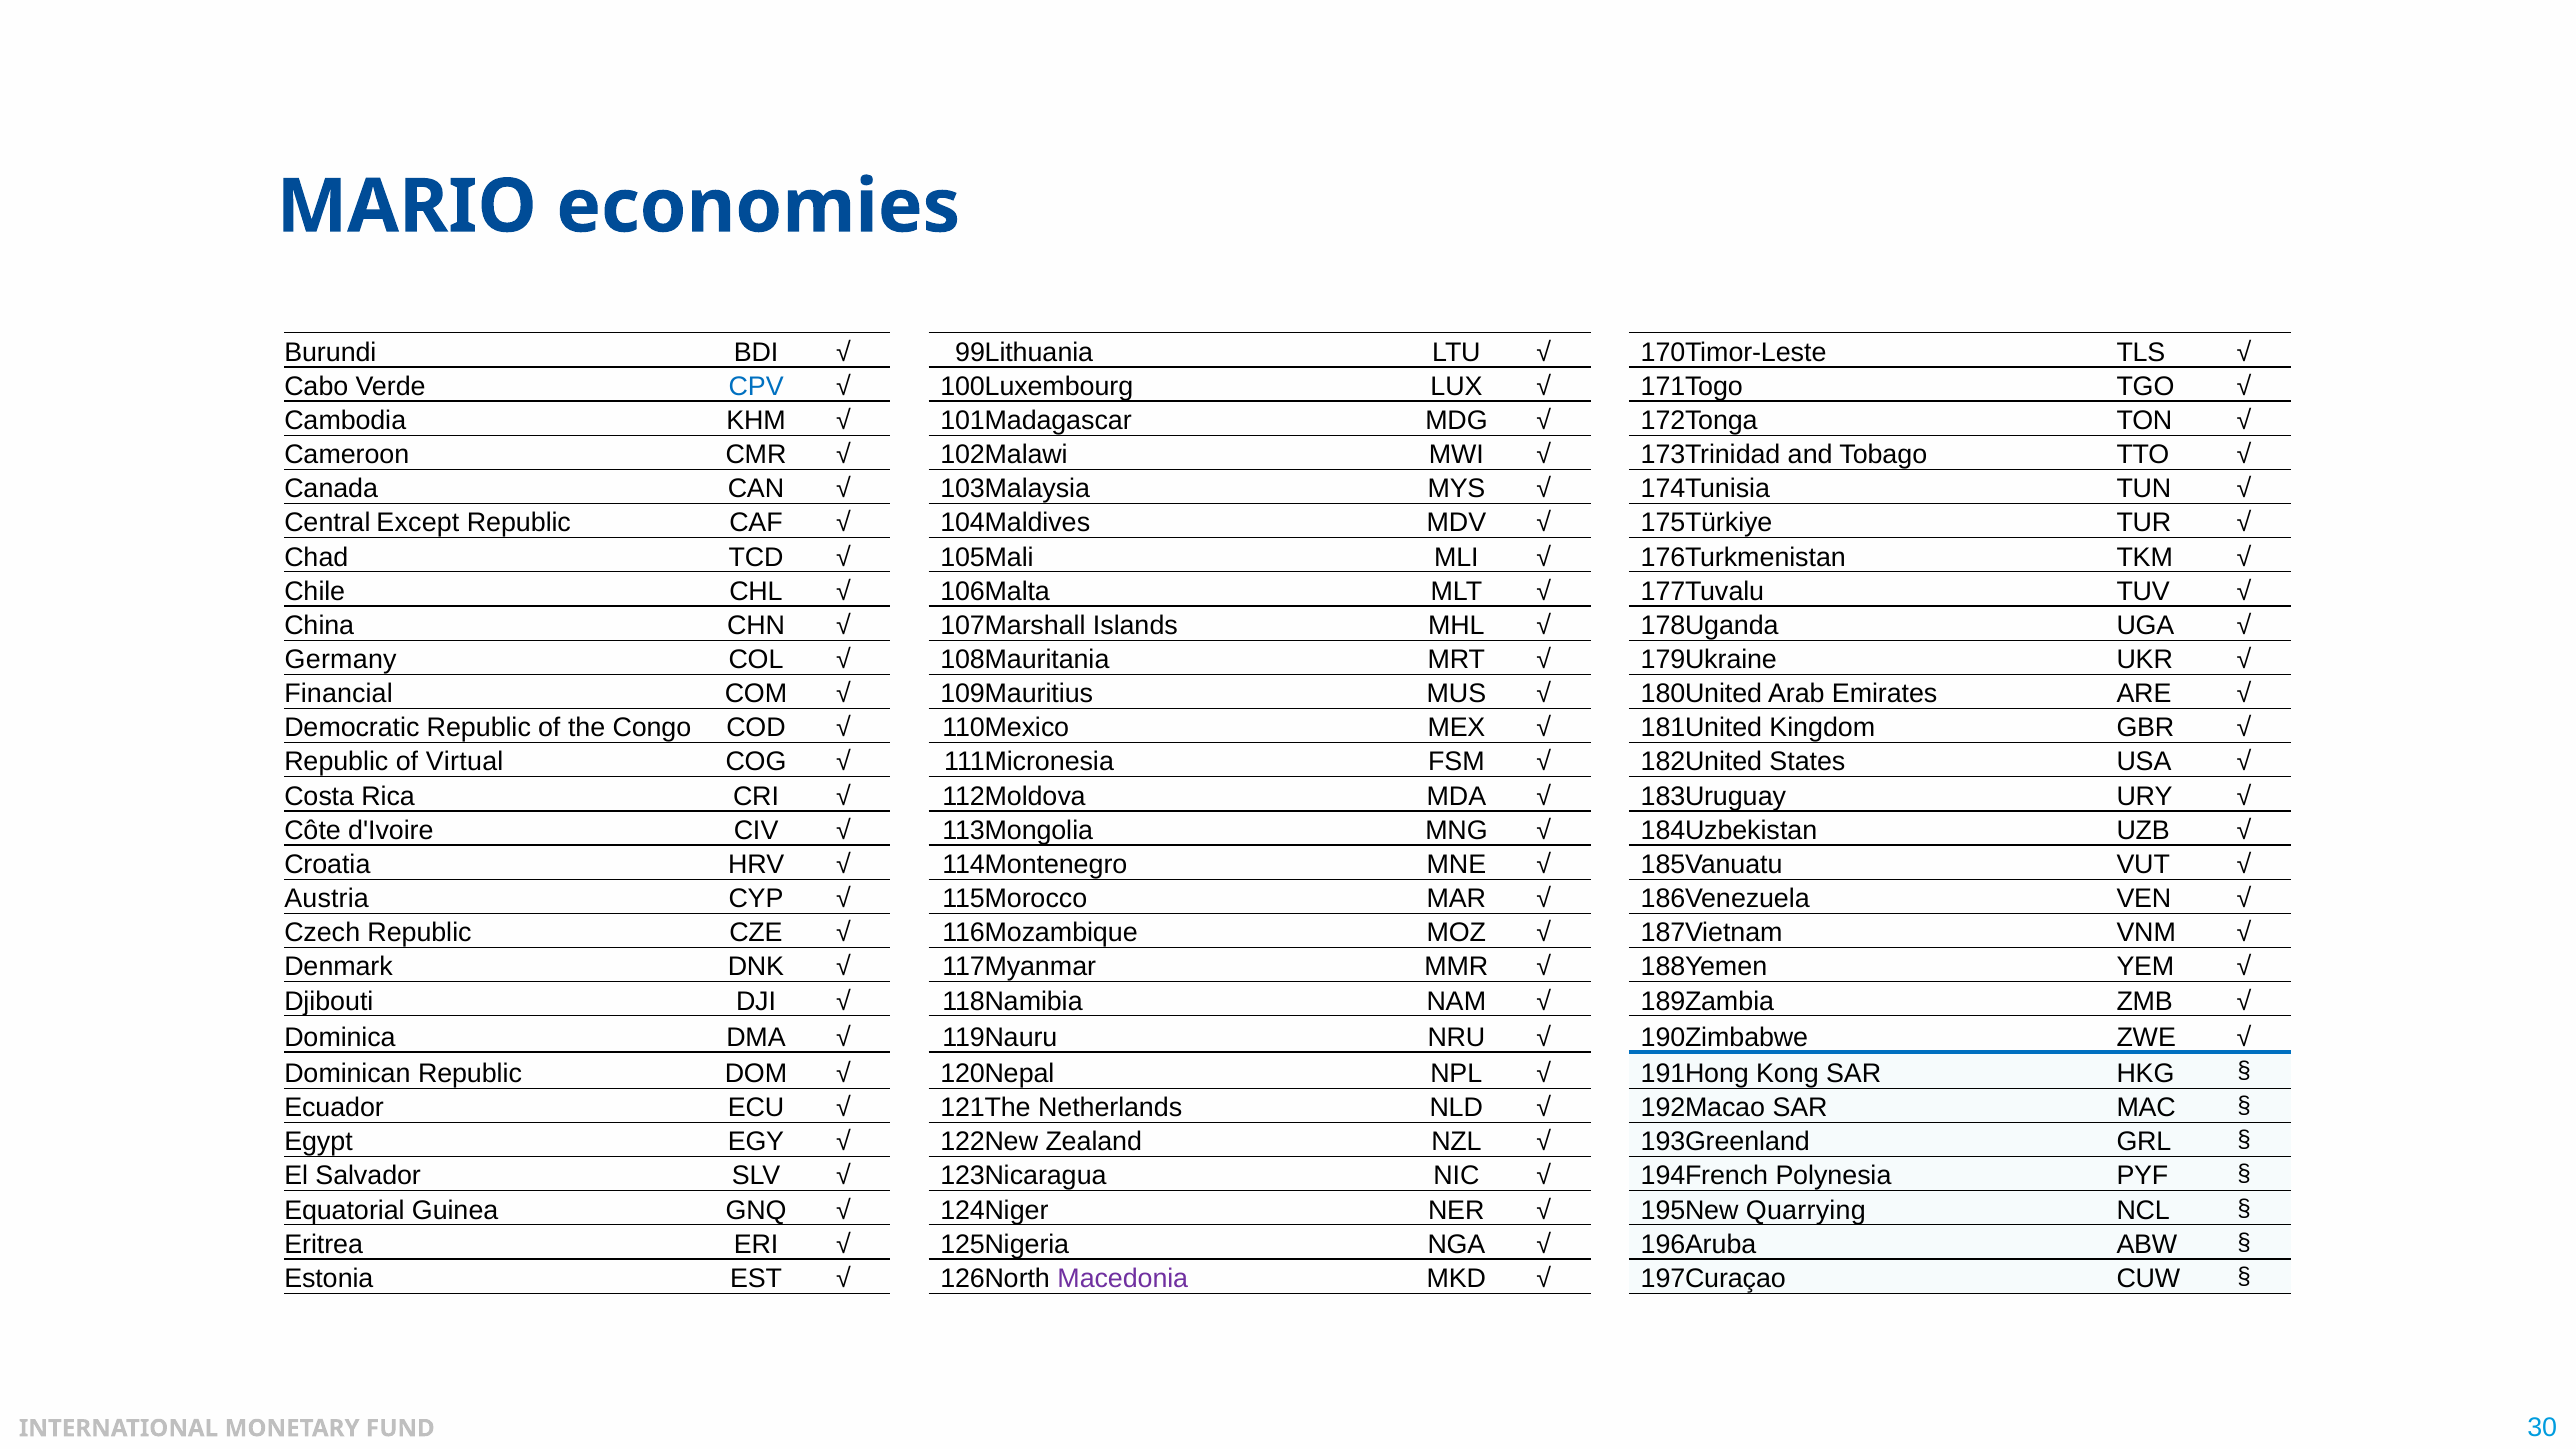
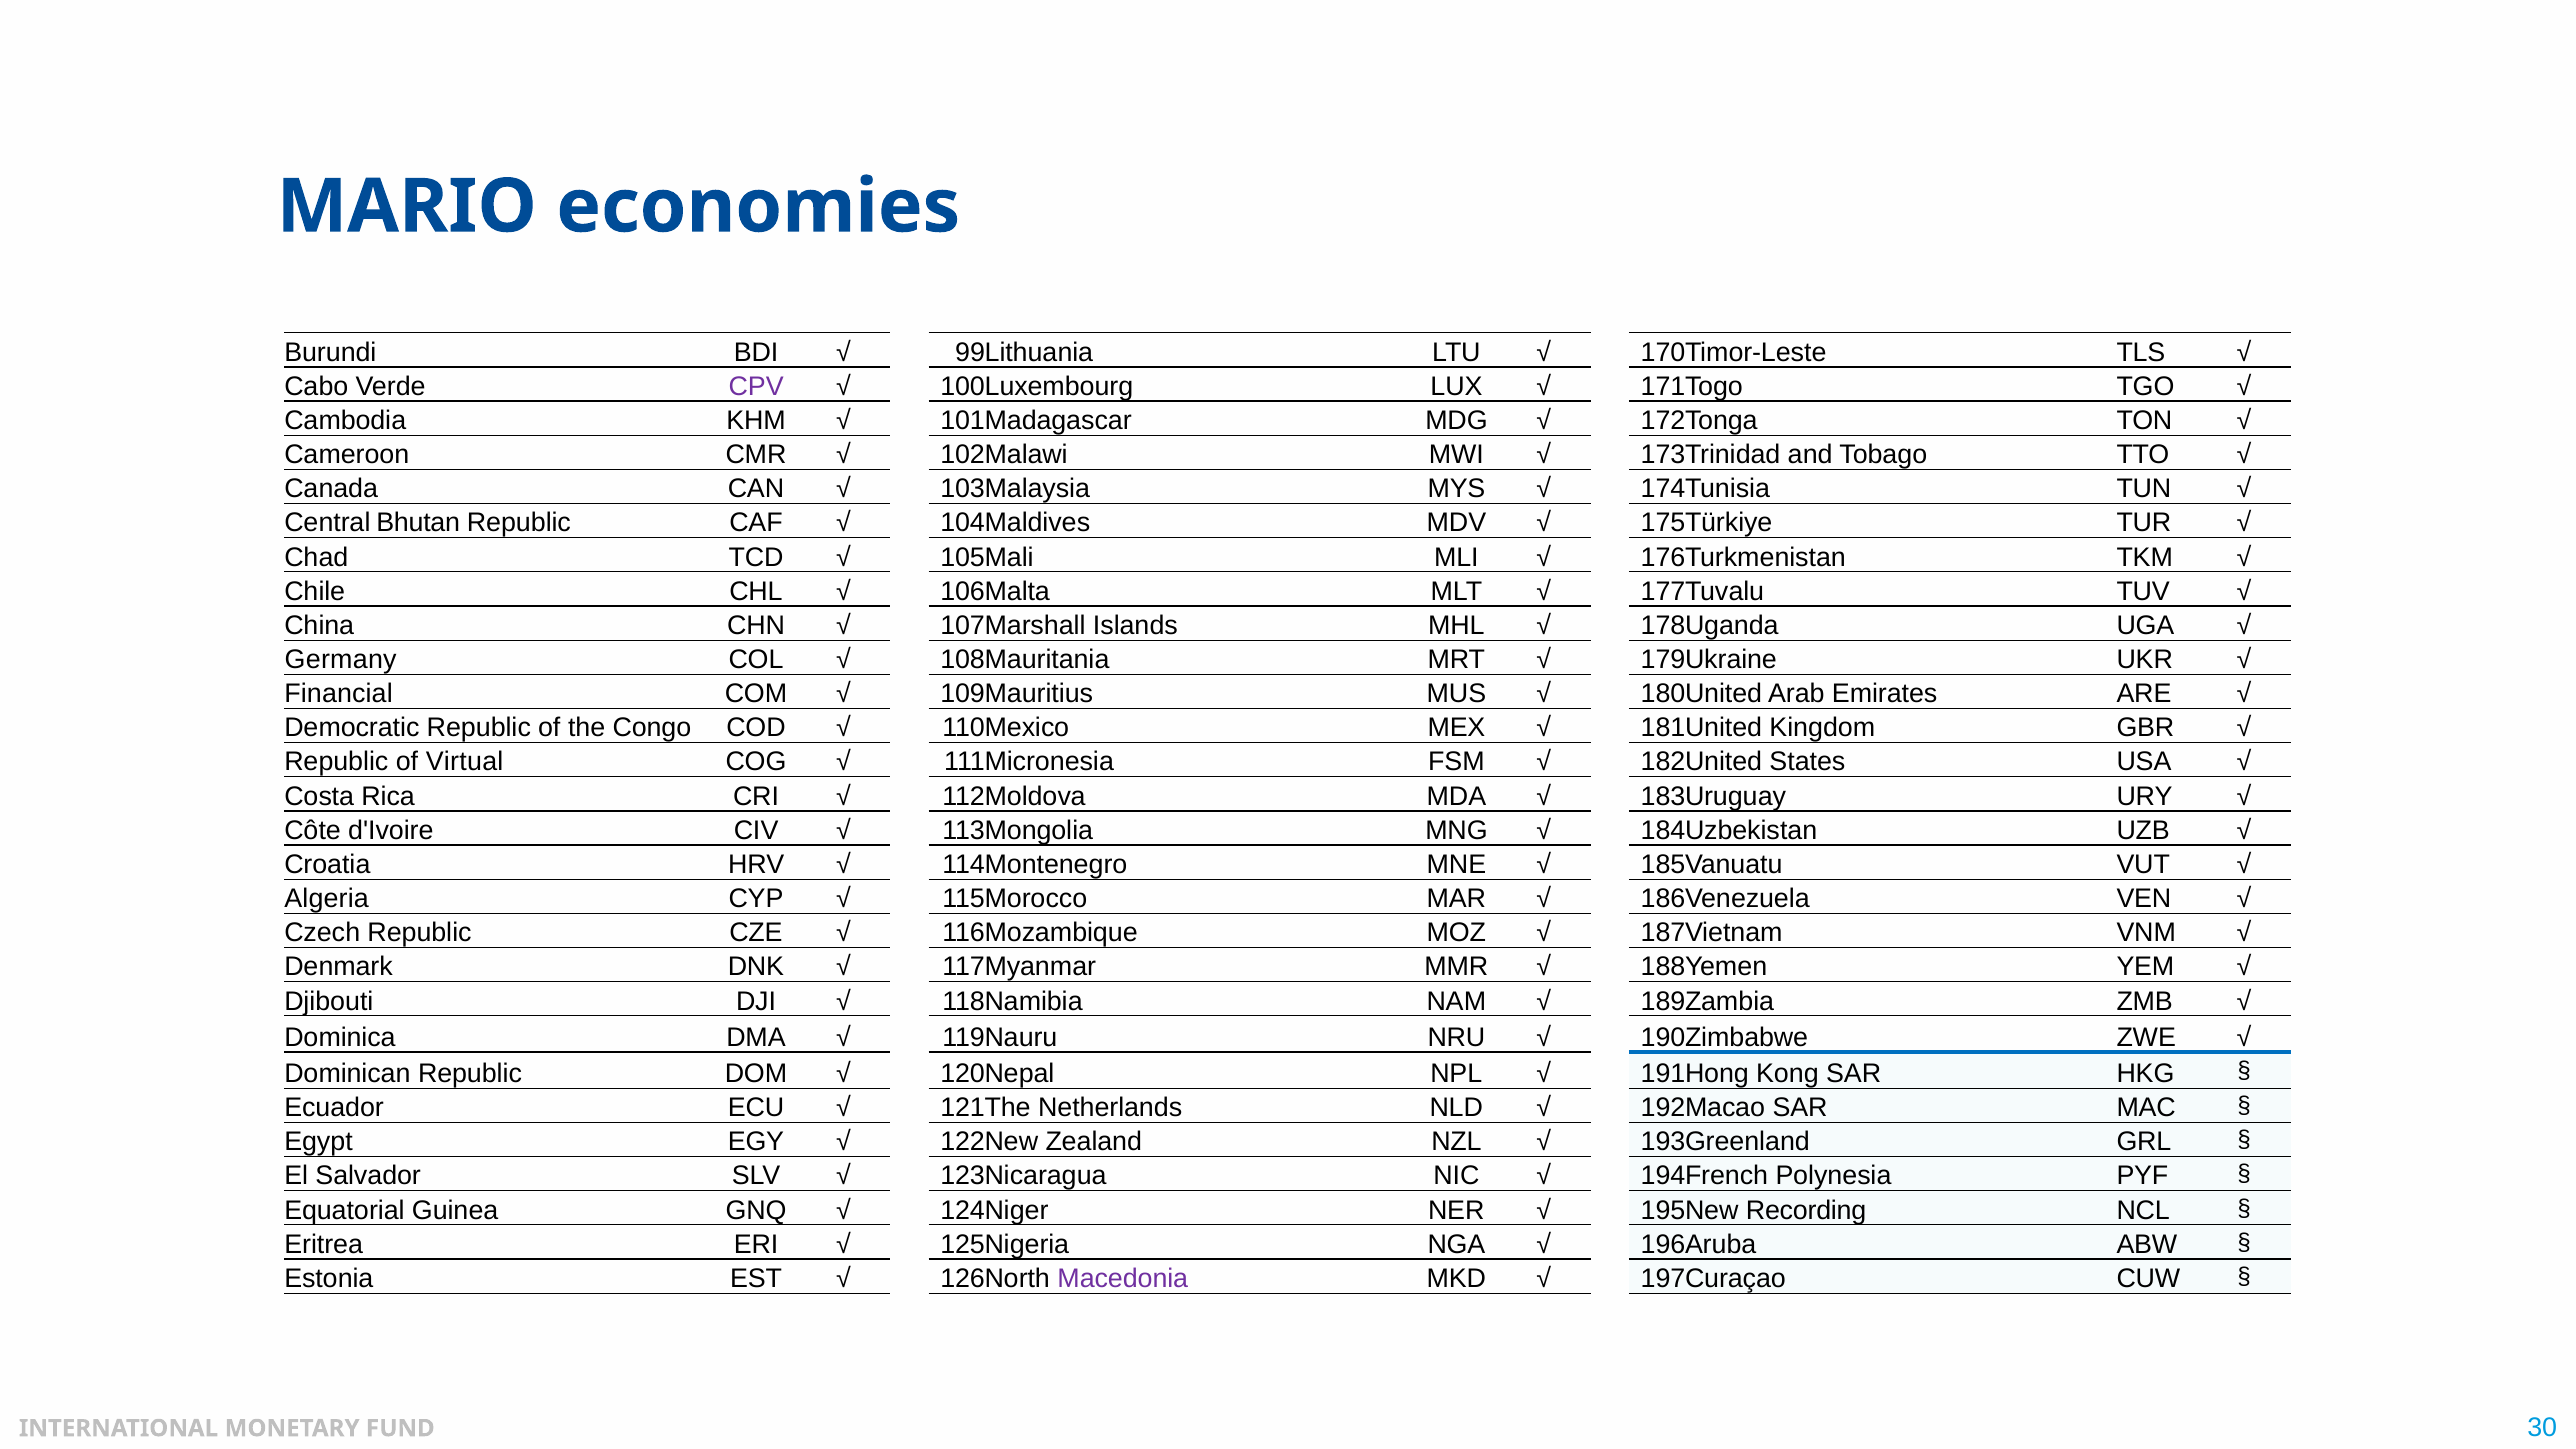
CPV colour: blue -> purple (756, 386)
Except: Except -> Bhutan (418, 523)
Austria: Austria -> Algeria (327, 899)
Quarrying: Quarrying -> Recording (1806, 1210)
